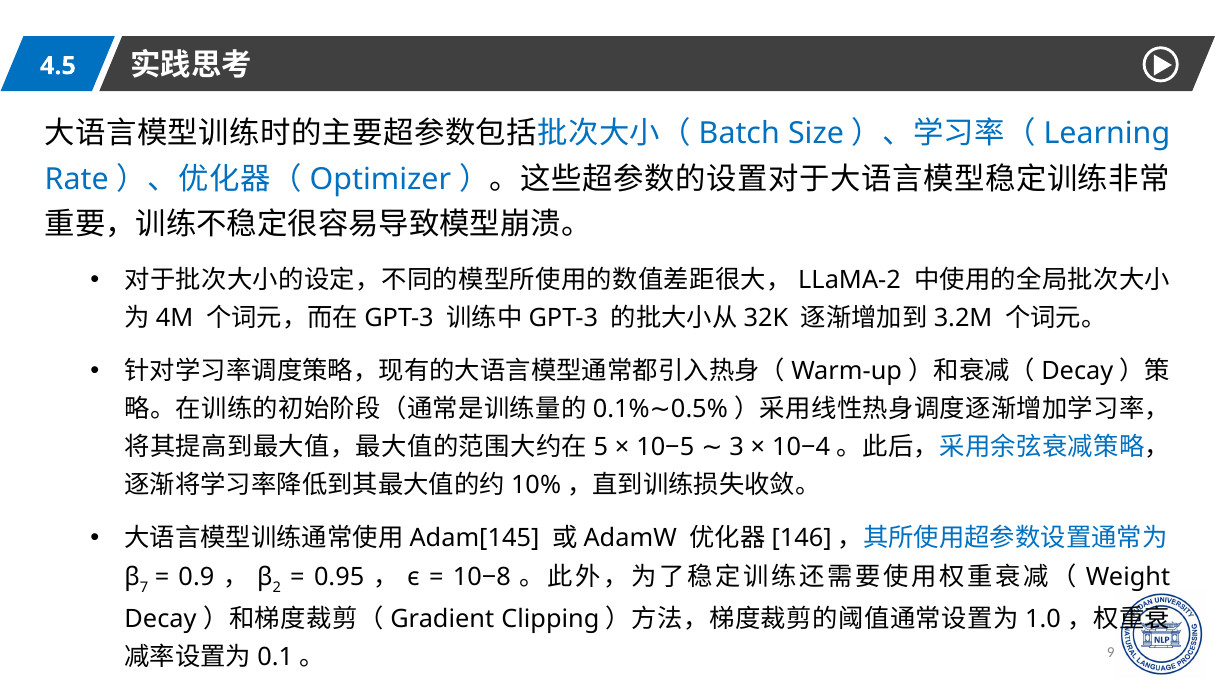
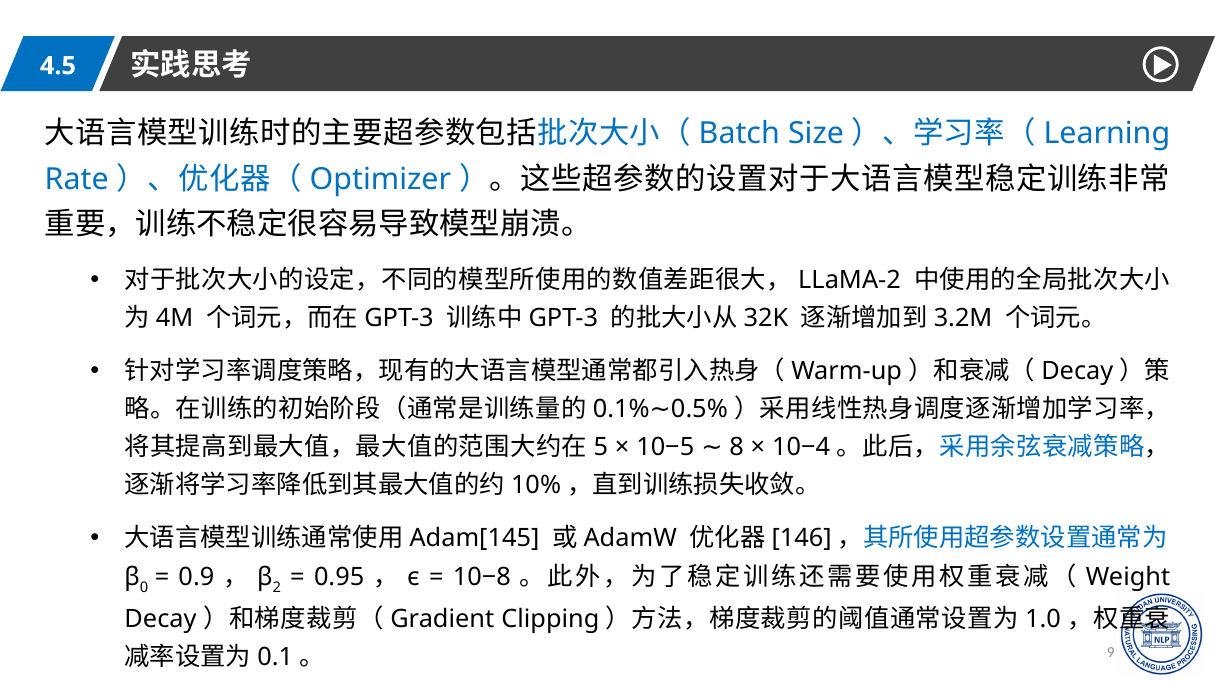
3: 3 -> 8 (737, 448)
7: 7 -> 0 (144, 588)
